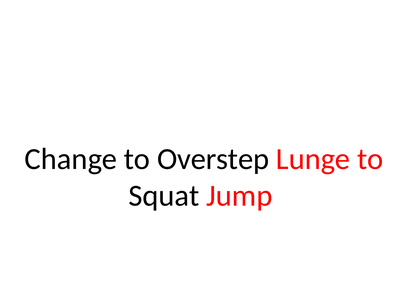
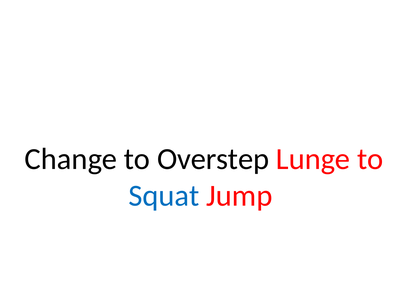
Squat colour: black -> blue (164, 196)
